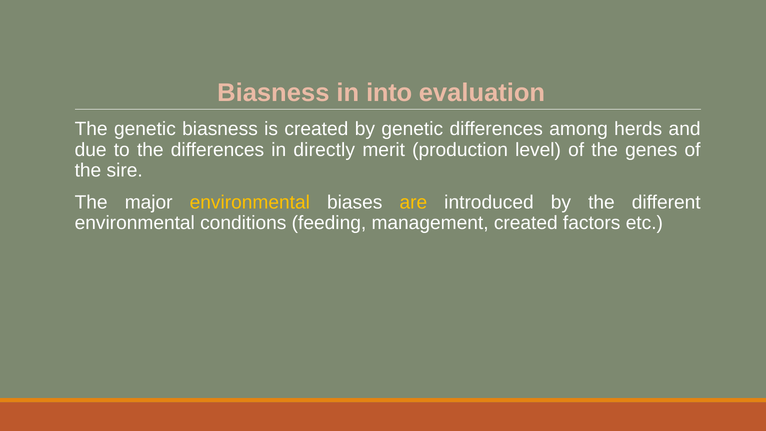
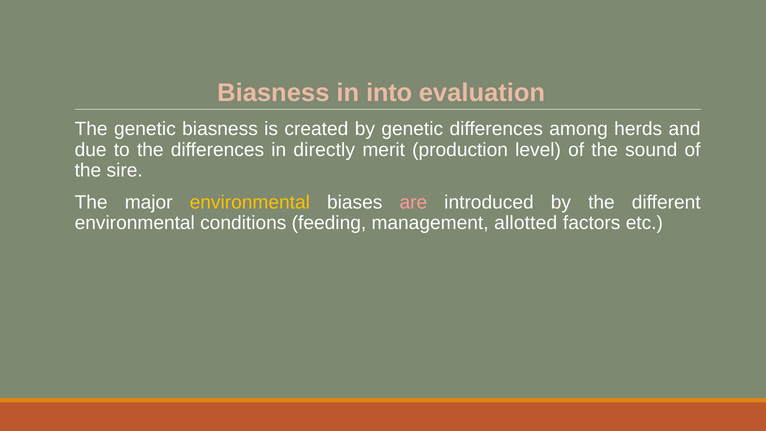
genes: genes -> sound (651, 150)
are colour: yellow -> pink (413, 202)
management created: created -> allotted (526, 223)
